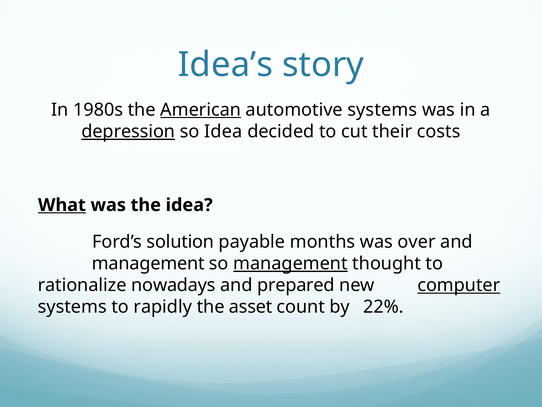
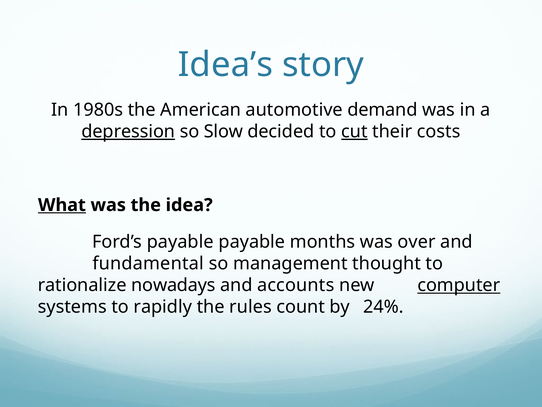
American underline: present -> none (201, 110)
automotive systems: systems -> demand (382, 110)
so Idea: Idea -> Slow (223, 131)
cut underline: none -> present (354, 131)
Ford’s solution: solution -> payable (180, 242)
management: management -> fundamental (148, 263)
management underline: present -> none (290, 263)
prepared: prepared -> accounts (296, 285)
asset: asset -> rules (251, 307)
22%: 22% -> 24% (383, 307)
